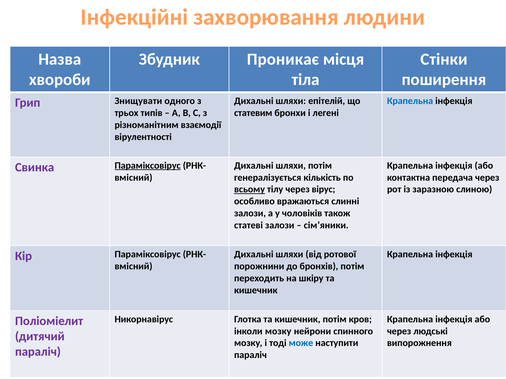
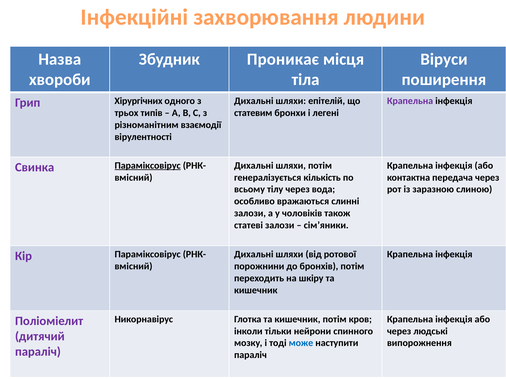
Стінки: Стінки -> Віруси (444, 59)
Крапельна colour: blue -> purple (410, 101)
Знищувати: Знищувати -> Хірургічних (138, 101)
всьому underline: present -> none (250, 190)
вірус: вірус -> вода (323, 190)
інколи мозку: мозку -> тільки (278, 332)
